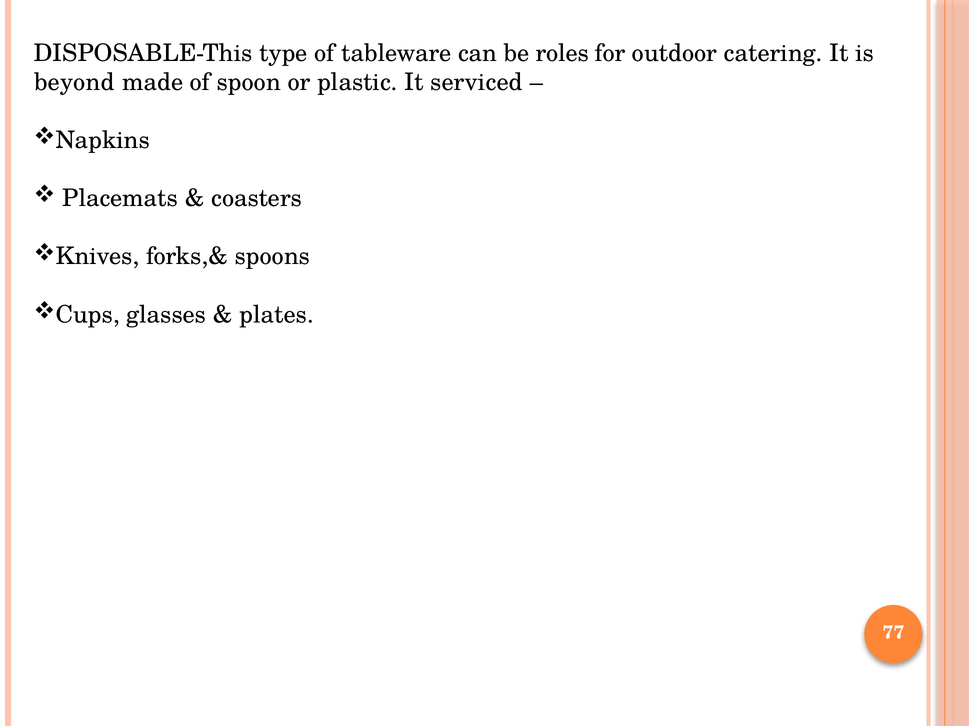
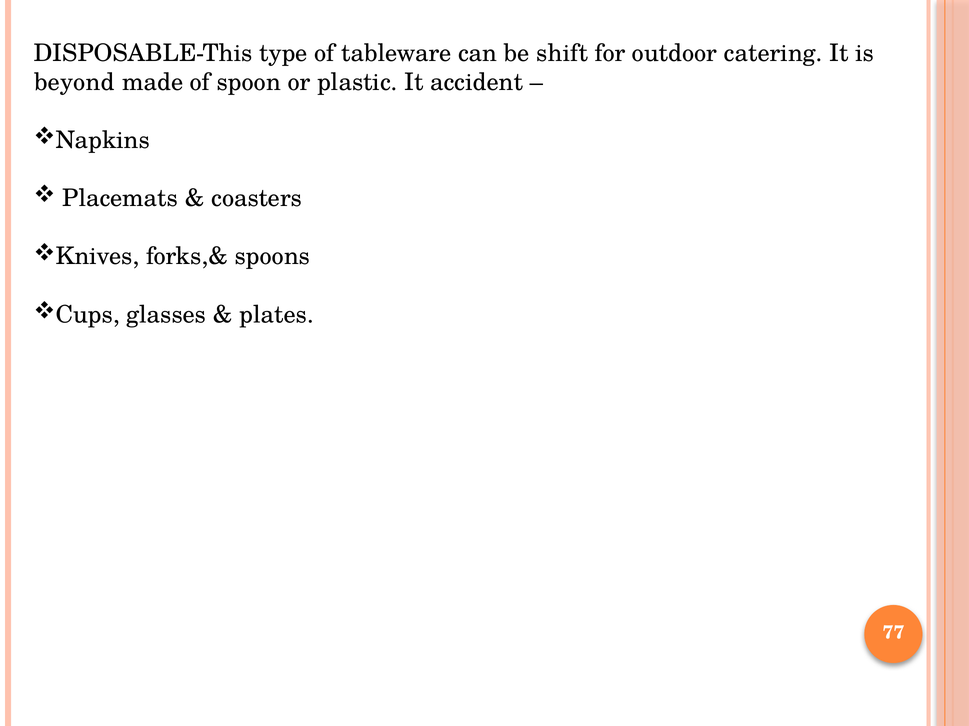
roles: roles -> shift (562, 53)
serviced: serviced -> accident (477, 82)
